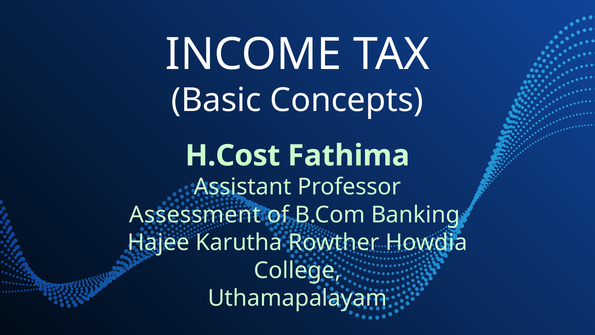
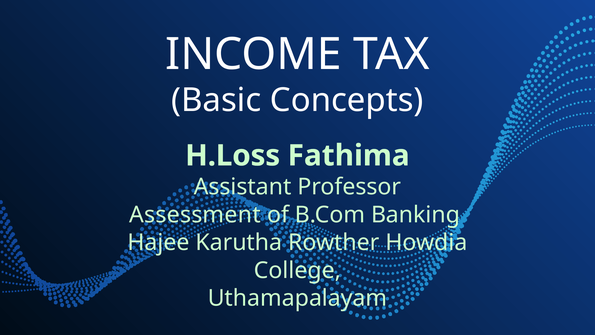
H.Cost: H.Cost -> H.Loss (233, 155)
